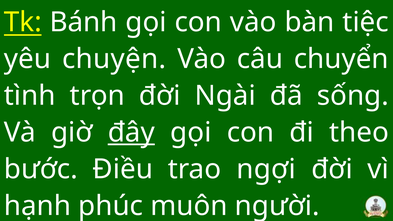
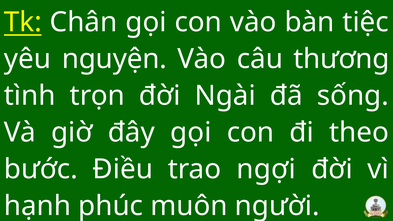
Bánh: Bánh -> Chân (83, 22)
chuyện: chuyện -> nguyện (114, 59)
chuyển: chuyển -> thương (341, 59)
đây underline: present -> none (131, 132)
